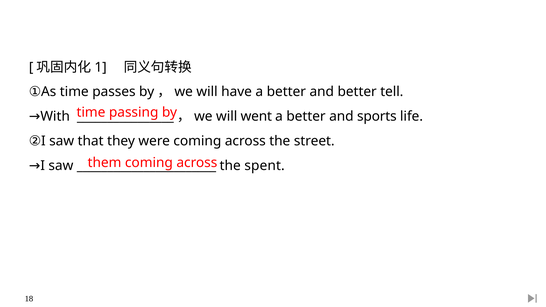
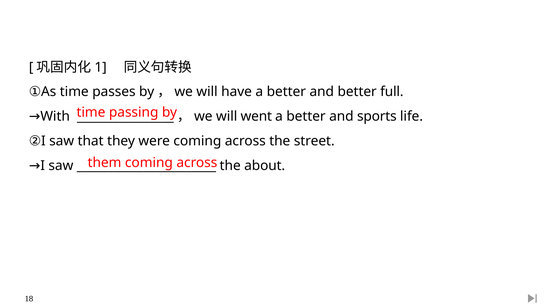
tell: tell -> full (392, 92)
spent: spent -> about (265, 166)
